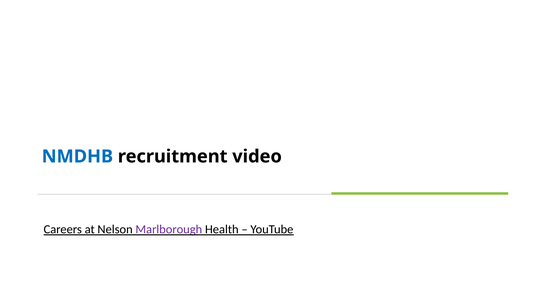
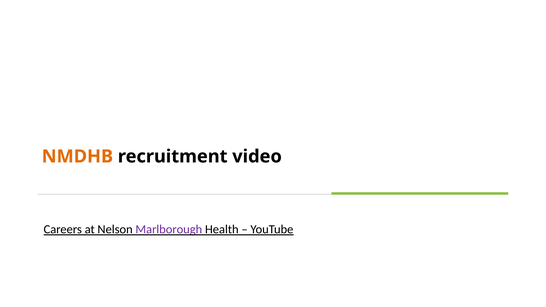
NMDHB colour: blue -> orange (77, 157)
